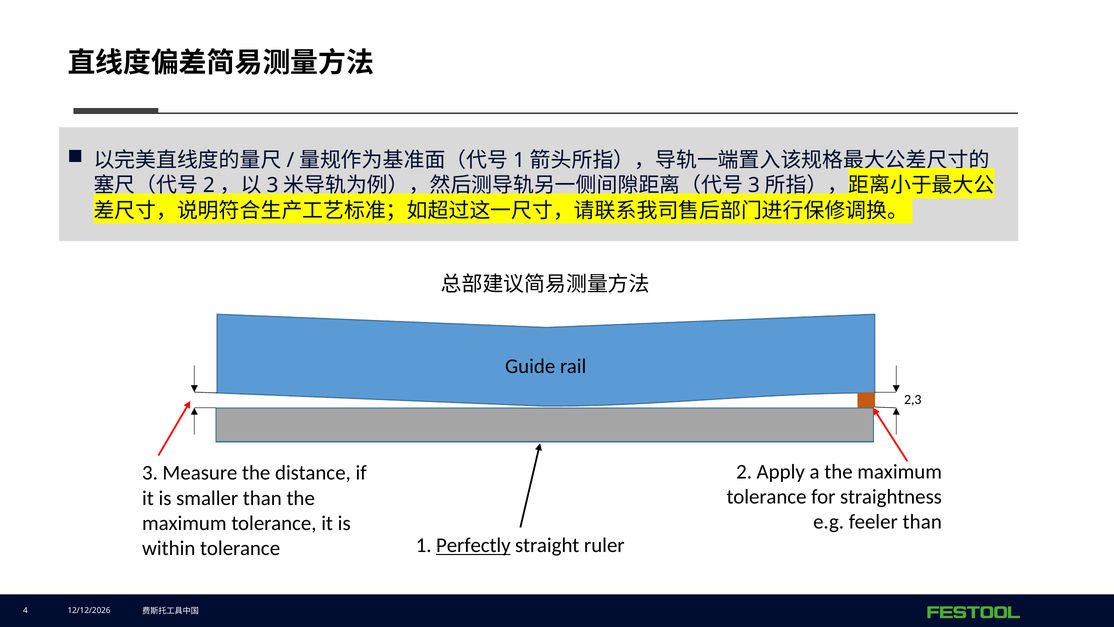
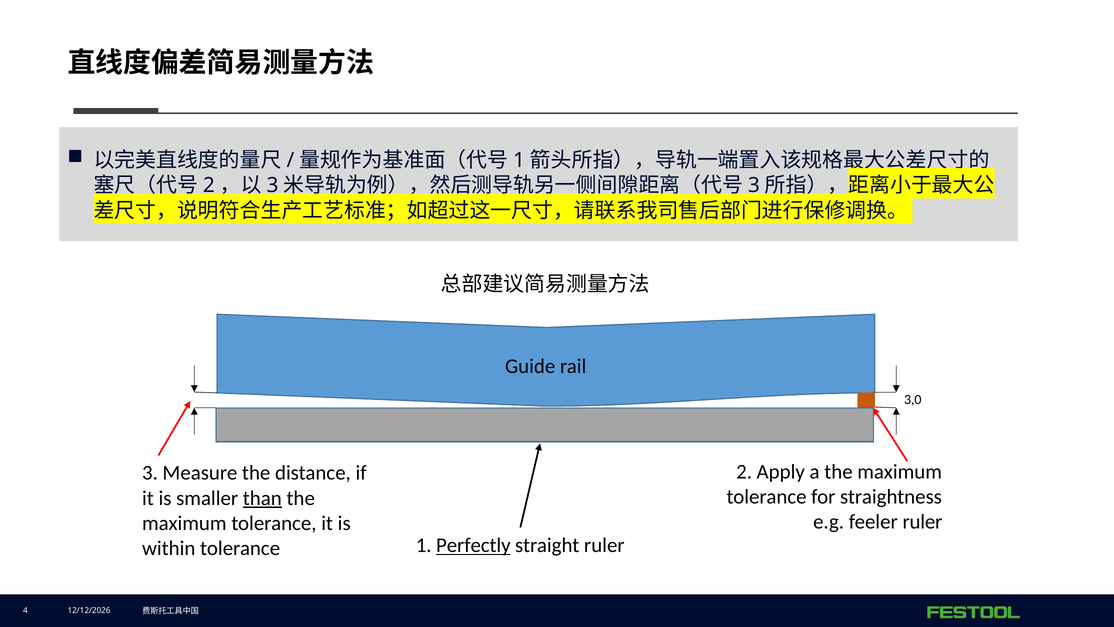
2,3: 2,3 -> 3,0 (913, 399)
than underline: none -> present (262, 498)
feeler than: than -> ruler (922, 522)
